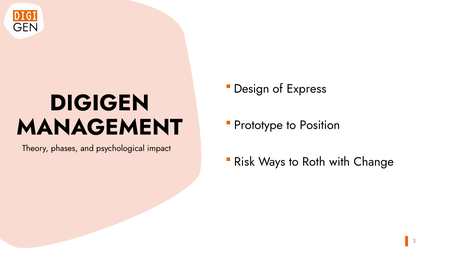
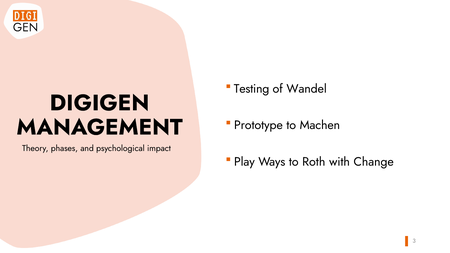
Design: Design -> Testing (252, 89)
Express: Express -> Wandel (307, 89)
Position: Position -> Machen (320, 125)
Risk: Risk -> Play (244, 162)
